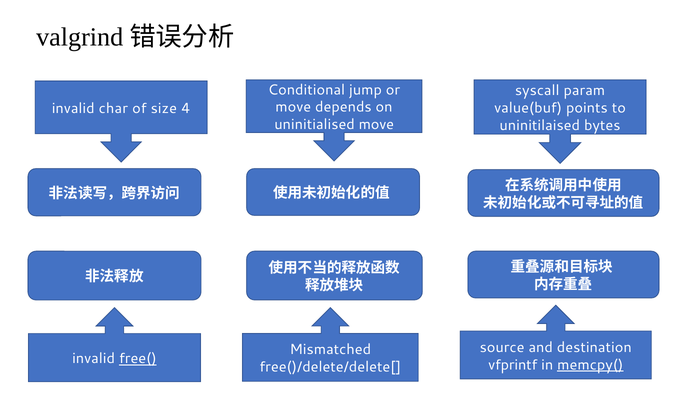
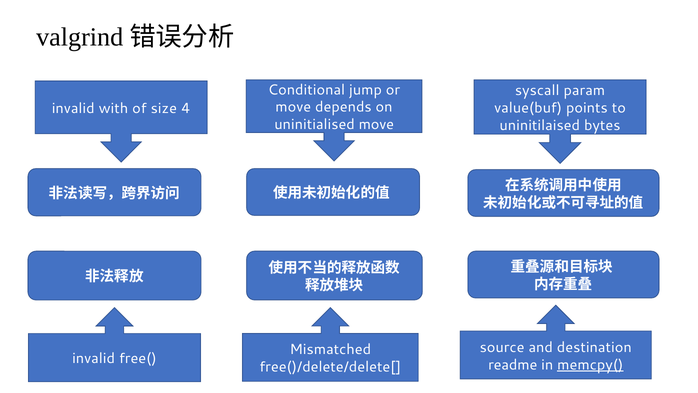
char: char -> with (113, 108)
free( underline: present -> none (138, 358)
vfprintf: vfprintf -> readme (513, 364)
